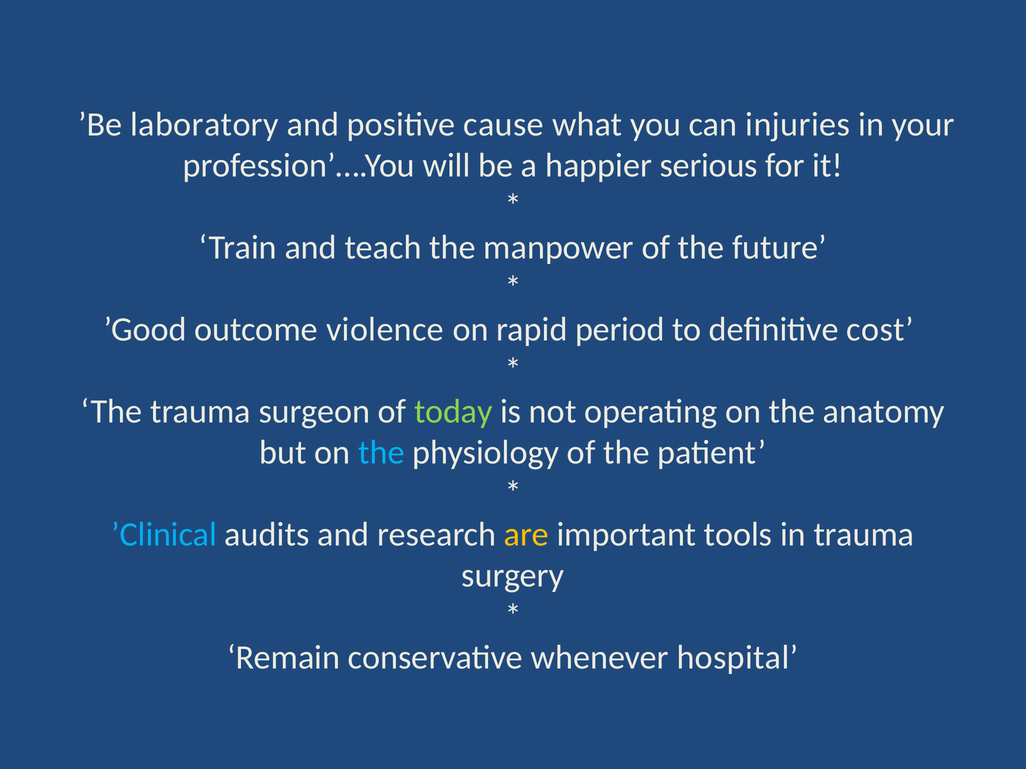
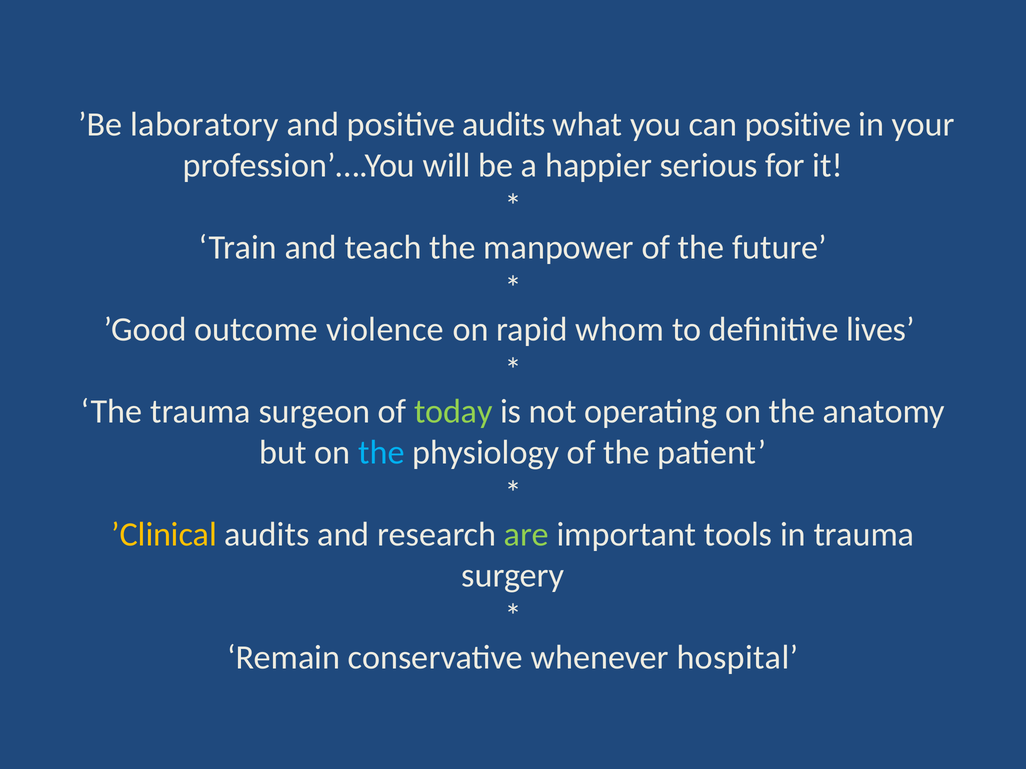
positive cause: cause -> audits (504, 124)
can injuries: injuries -> positive (798, 124)
period: period -> whom (620, 330)
cost: cost -> lives (880, 330)
’Clinical colour: light blue -> yellow (164, 535)
are colour: yellow -> light green (526, 535)
